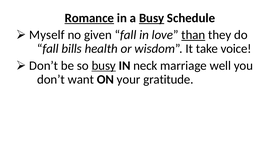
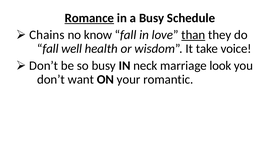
Busy underline: present -> none (152, 18)
Myself: Myself -> Chains (47, 35)
given: given -> know (98, 35)
bills: bills -> well (72, 49)
busy underline: present -> none (104, 65)
well: well -> look (220, 65)
gratitude: gratitude -> romantic (168, 79)
